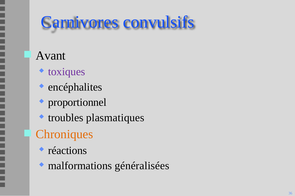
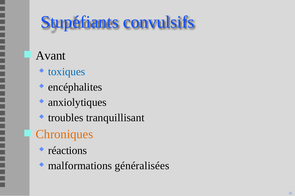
Carnivores: Carnivores -> Stupéfiants (80, 22)
toxiques colour: purple -> blue (67, 72)
proportionnel: proportionnel -> anxiolytiques (77, 103)
plasmatiques: plasmatiques -> tranquillisant (115, 118)
